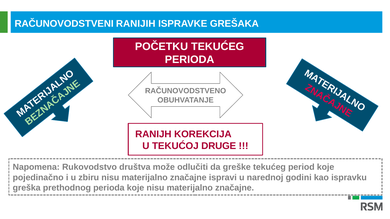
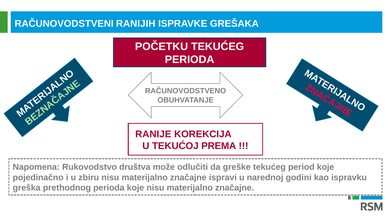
RANIJH: RANIJH -> RANIJE (153, 134)
DRUGE: DRUGE -> PREMA (219, 146)
